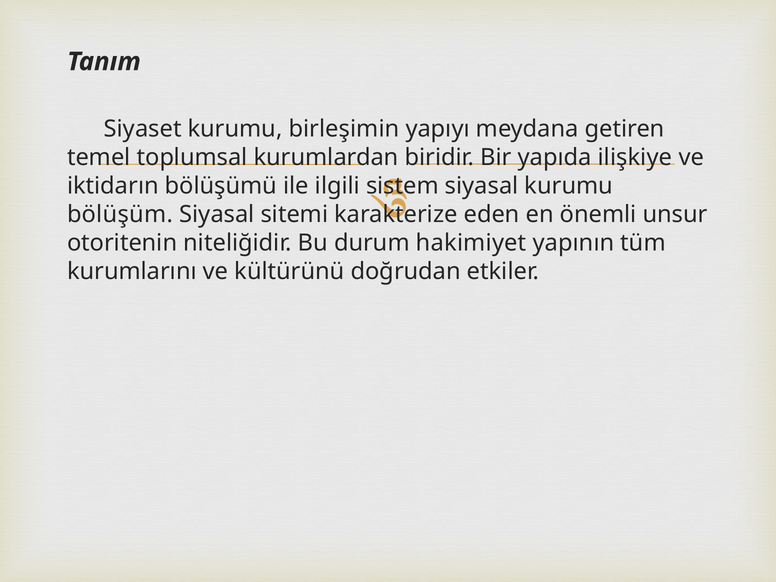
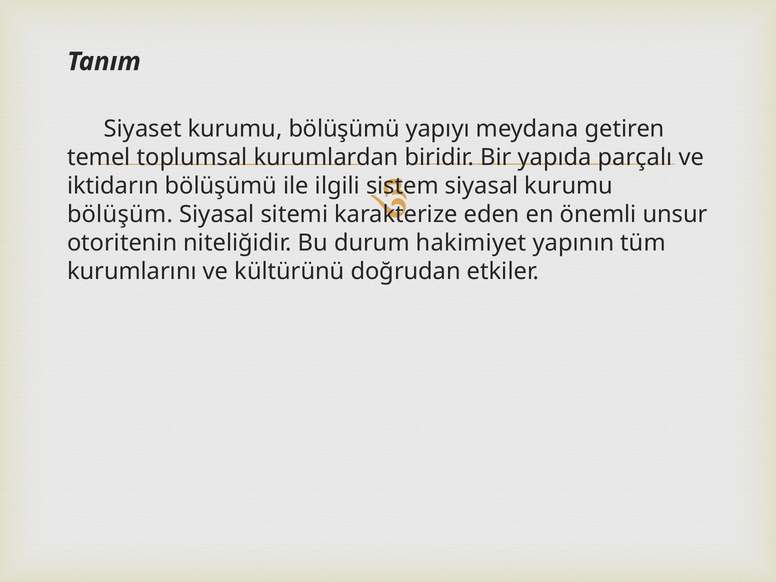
kurumu birleşimin: birleşimin -> bölüşümü (344, 129)
ilişkiye: ilişkiye -> parçalı (635, 158)
